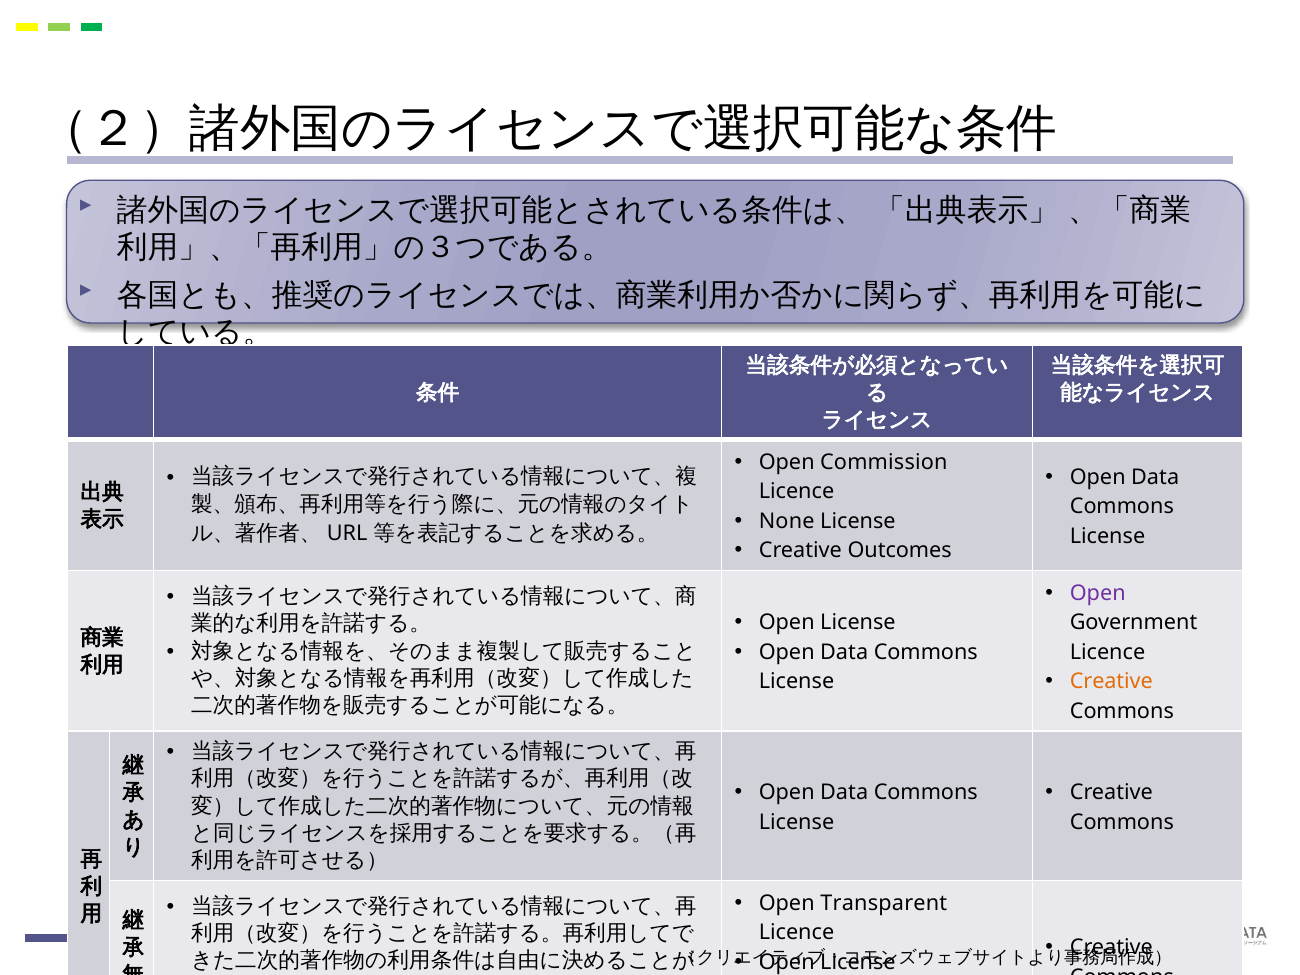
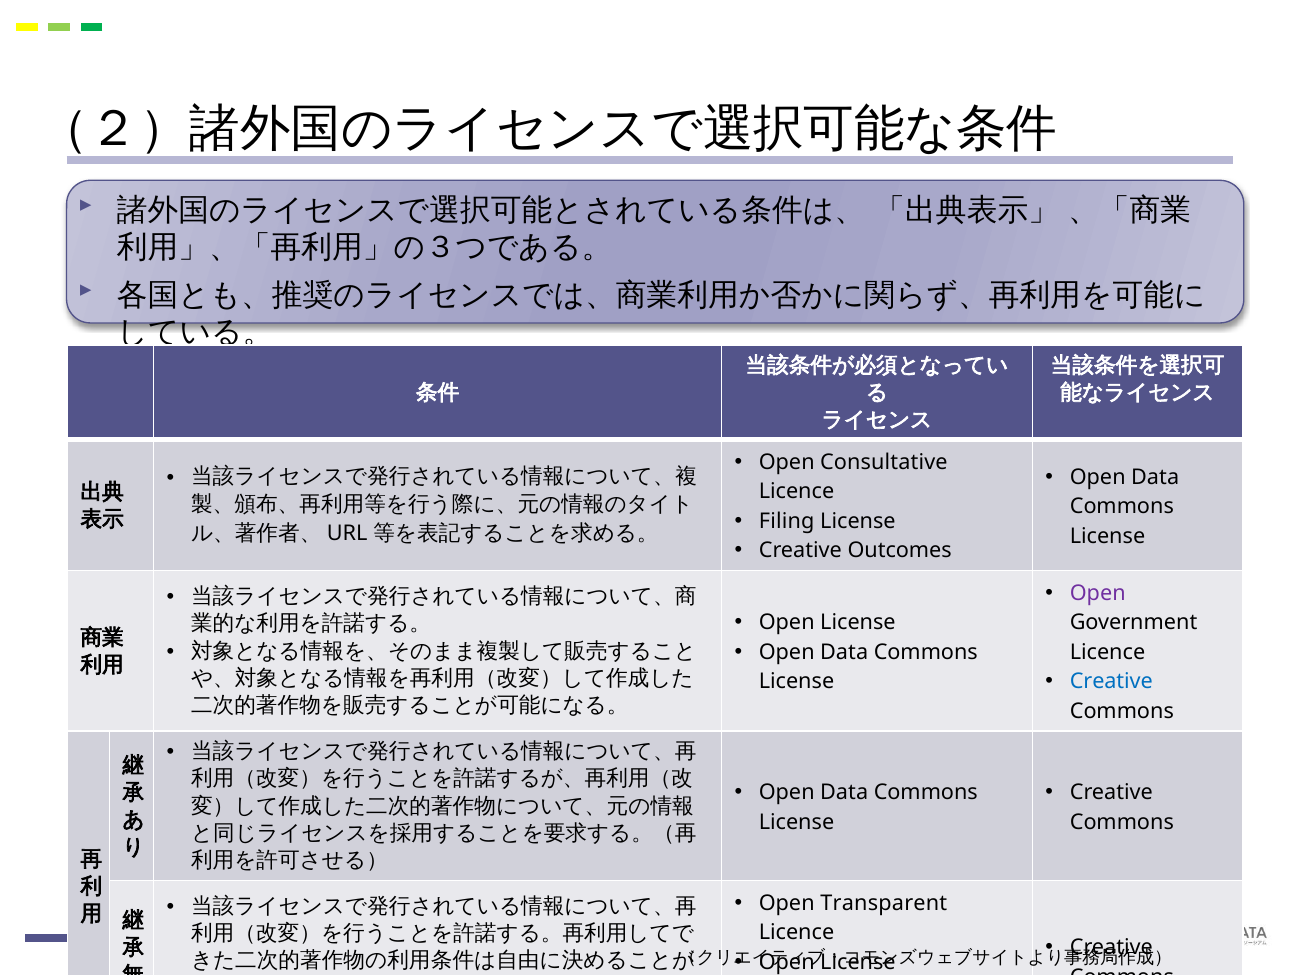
Commission: Commission -> Consultative (884, 462)
None: None -> Filing (787, 521)
Creative colour: orange -> blue (1111, 682)
